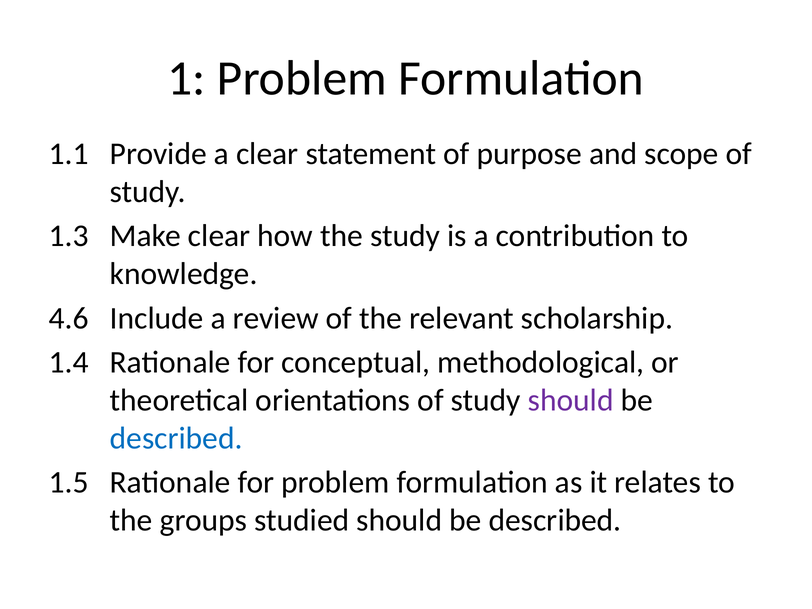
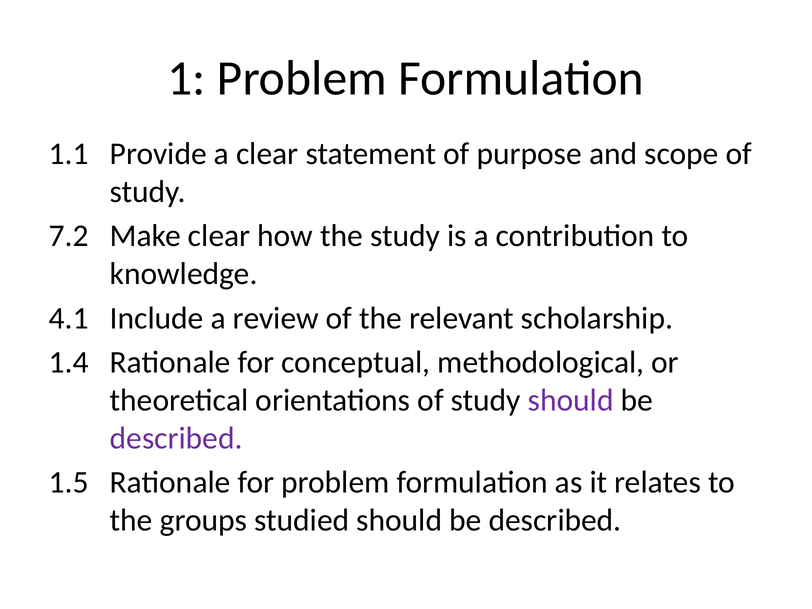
1.3: 1.3 -> 7.2 (69, 236)
4.6: 4.6 -> 4.1 (69, 318)
described colour: blue -> purple (176, 438)
